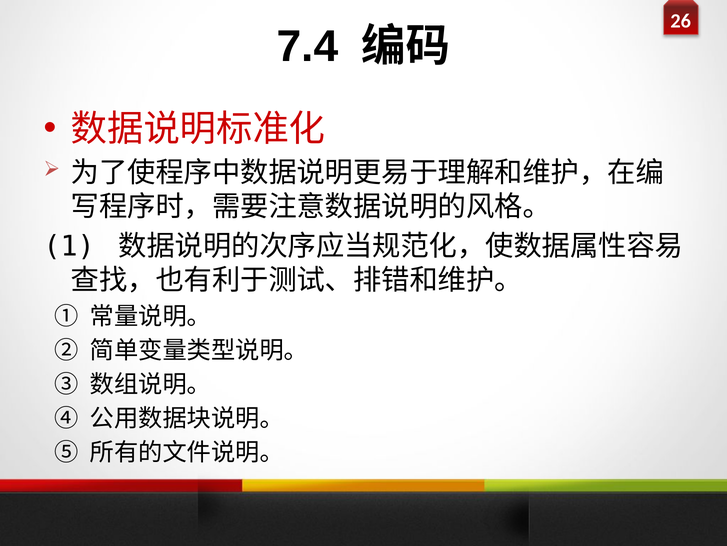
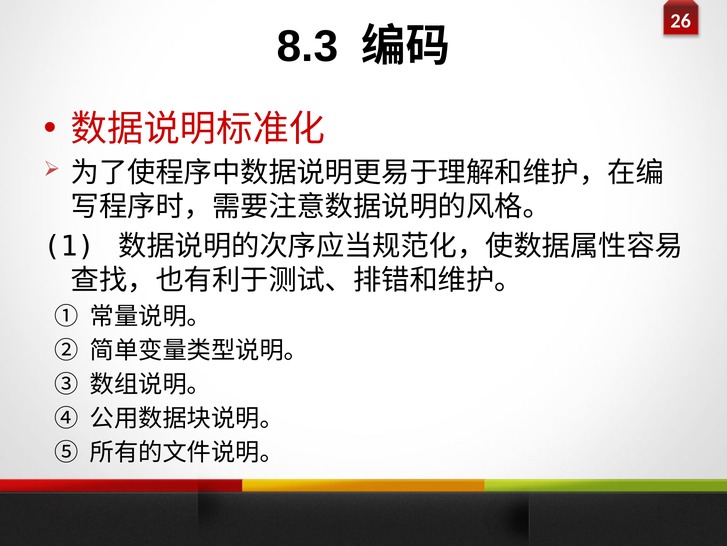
7.4: 7.4 -> 8.3 (307, 46)
